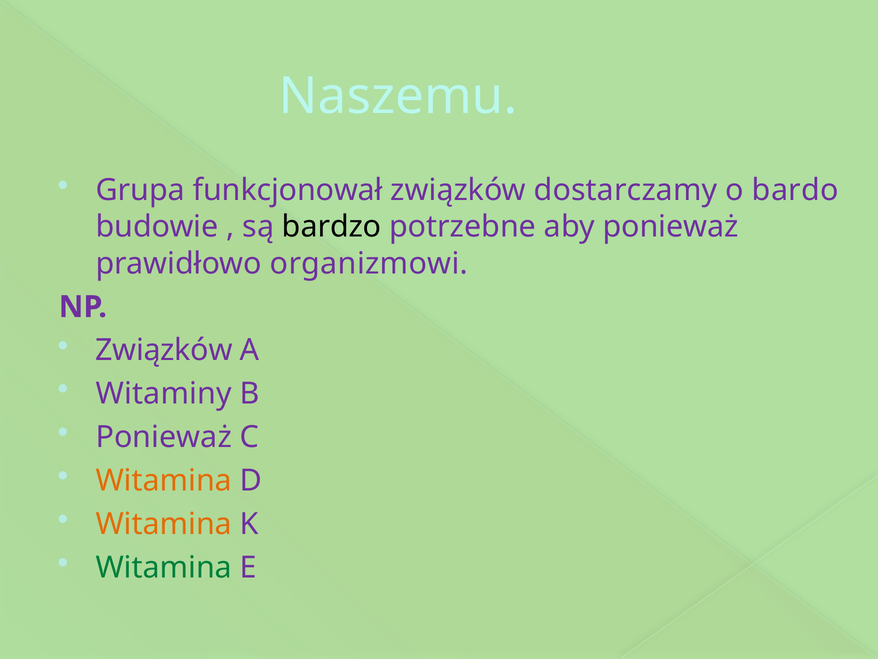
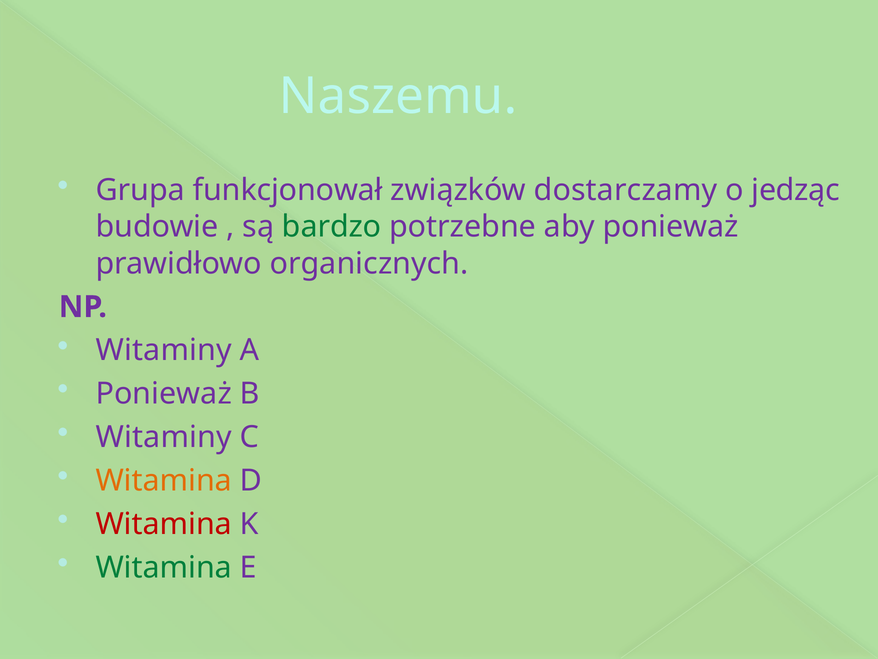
bardo: bardo -> jedząc (796, 190)
bardzo colour: black -> green (332, 227)
organizmowi: organizmowi -> organicznych (369, 263)
Związków: Związków -> Witaminy (164, 350)
Witaminy: Witaminy -> Ponieważ (164, 394)
Ponieważ: Ponieważ -> Witaminy (164, 437)
Witamina colour: orange -> red (164, 524)
